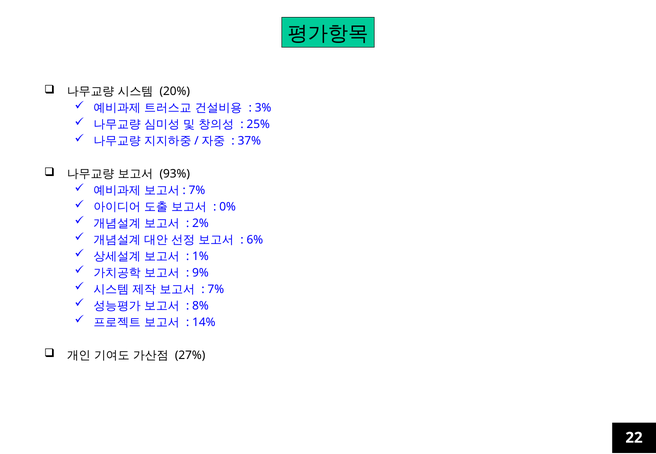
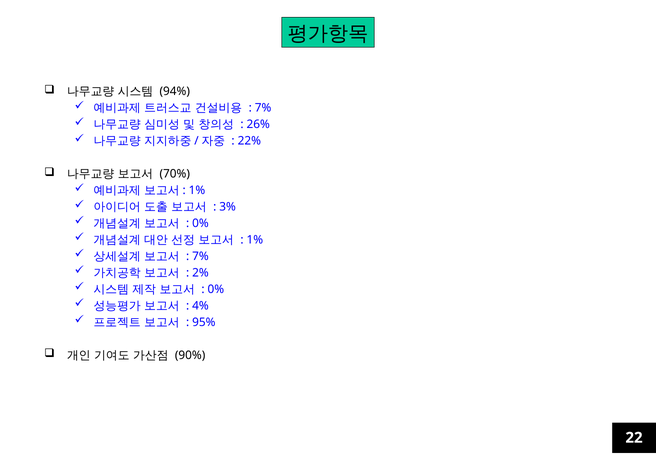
20%: 20% -> 94% (175, 92)
3%: 3% -> 7% (263, 108)
25%: 25% -> 26% (258, 125)
37%: 37% -> 22% (249, 141)
93%: 93% -> 70% (175, 174)
7%: 7% -> 1% (197, 191)
0%: 0% -> 3% (228, 207)
2%: 2% -> 0% (200, 224)
6%: 6% -> 1% (255, 240)
1%: 1% -> 7% (200, 257)
9%: 9% -> 2% (200, 273)
7%: 7% -> 0% (216, 290)
8%: 8% -> 4% (200, 306)
14%: 14% -> 95% (204, 323)
27%: 27% -> 90% (190, 356)
